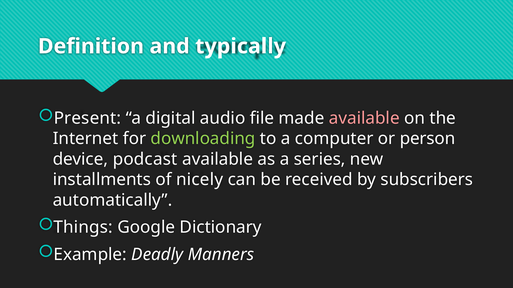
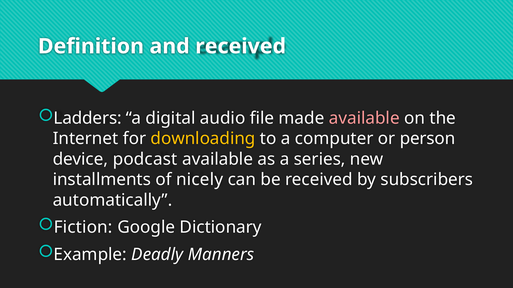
and typically: typically -> received (241, 46)
Present: Present -> Ladders (88, 118)
downloading colour: light green -> yellow (203, 139)
Things: Things -> Fiction (83, 228)
